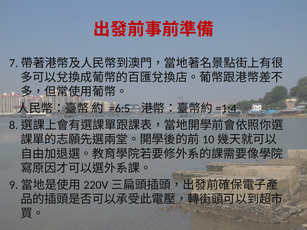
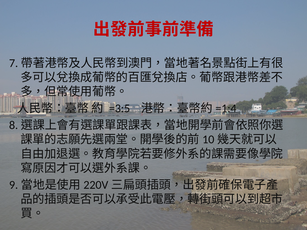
=6:5: =6:5 -> =3:5 (119, 109)
